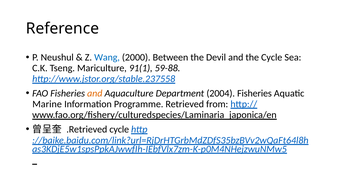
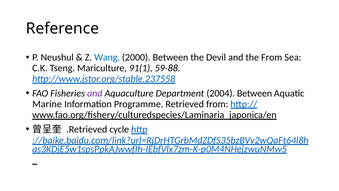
the Cycle: Cycle -> From (272, 57)
and colour: orange -> purple (95, 93)
2004 Fisheries: Fisheries -> Between (254, 93)
